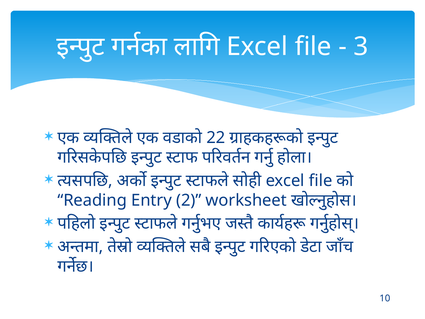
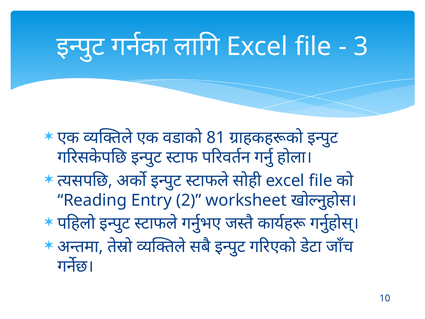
22: 22 -> 81 (216, 138)
